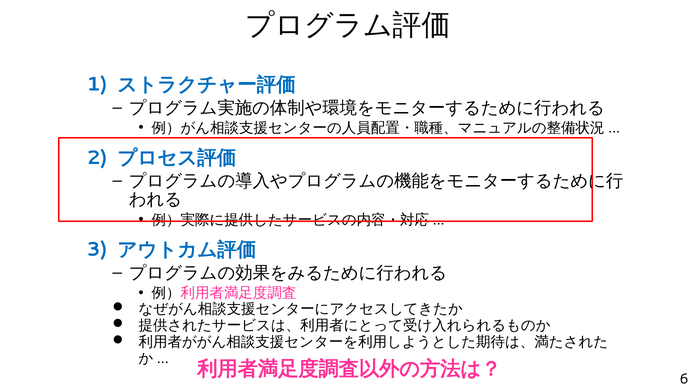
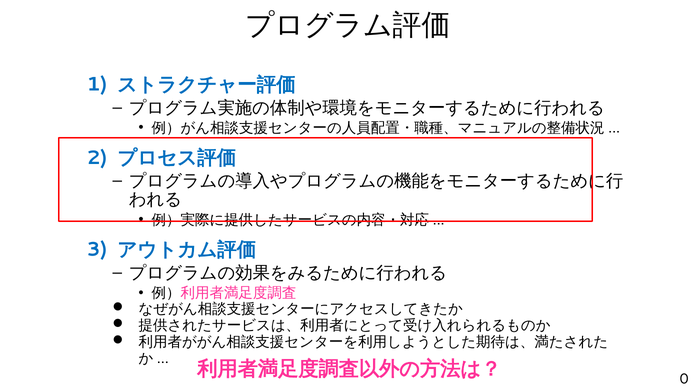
6: 6 -> 0 (684, 379)
